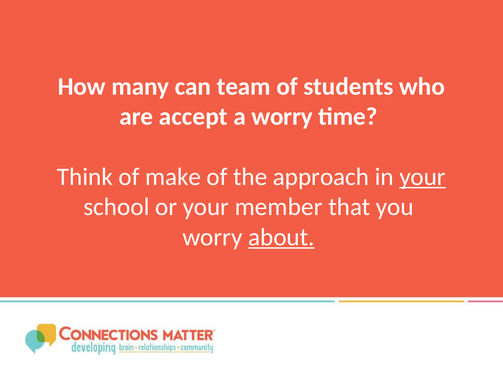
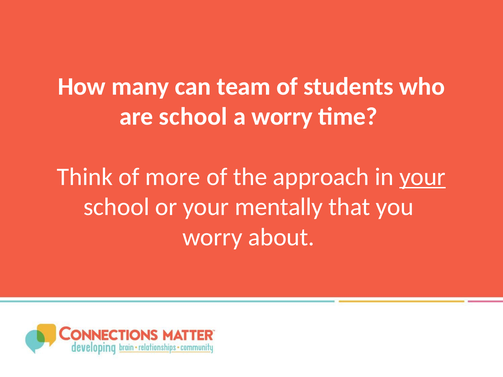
are accept: accept -> school (193, 117)
make: make -> more (173, 177)
member: member -> mentally (279, 207)
about underline: present -> none (281, 237)
